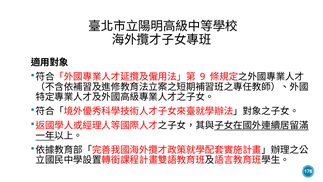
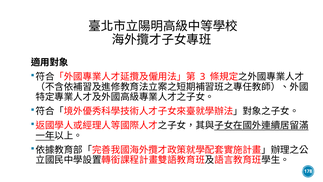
9: 9 -> 3 (203, 77)
